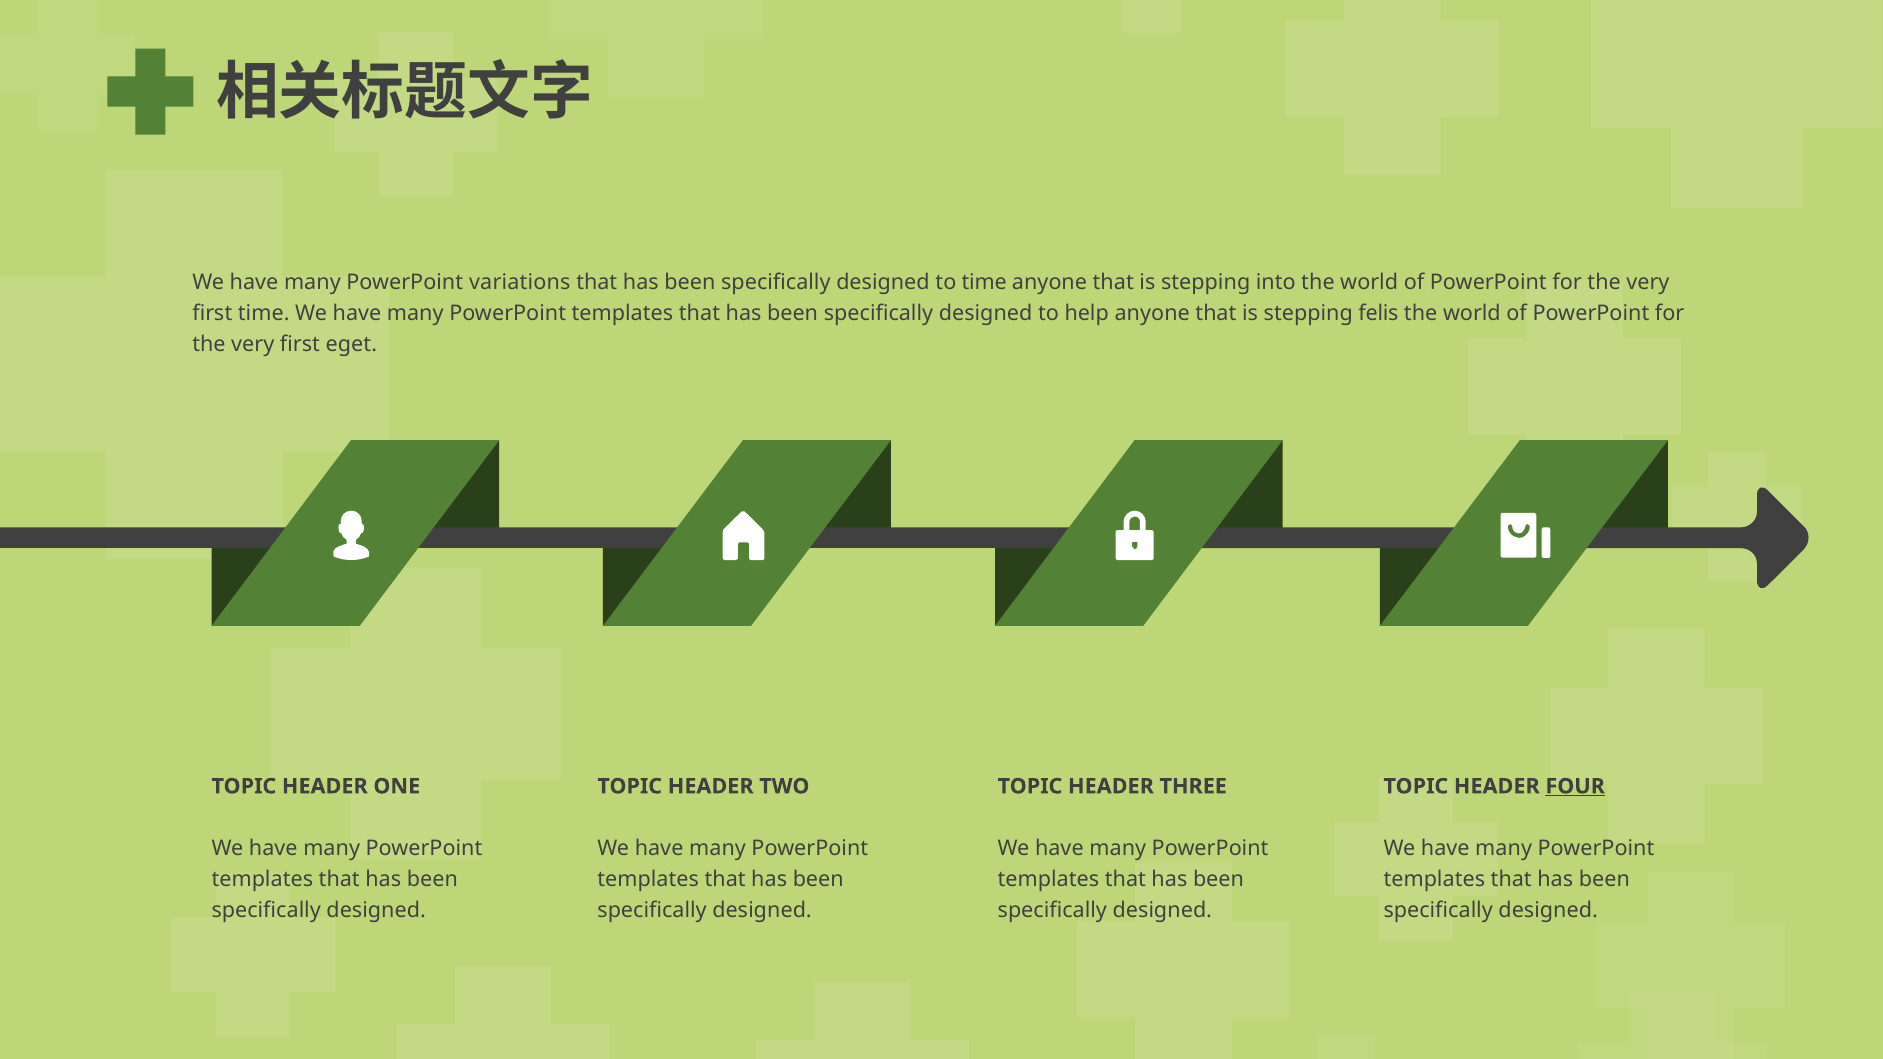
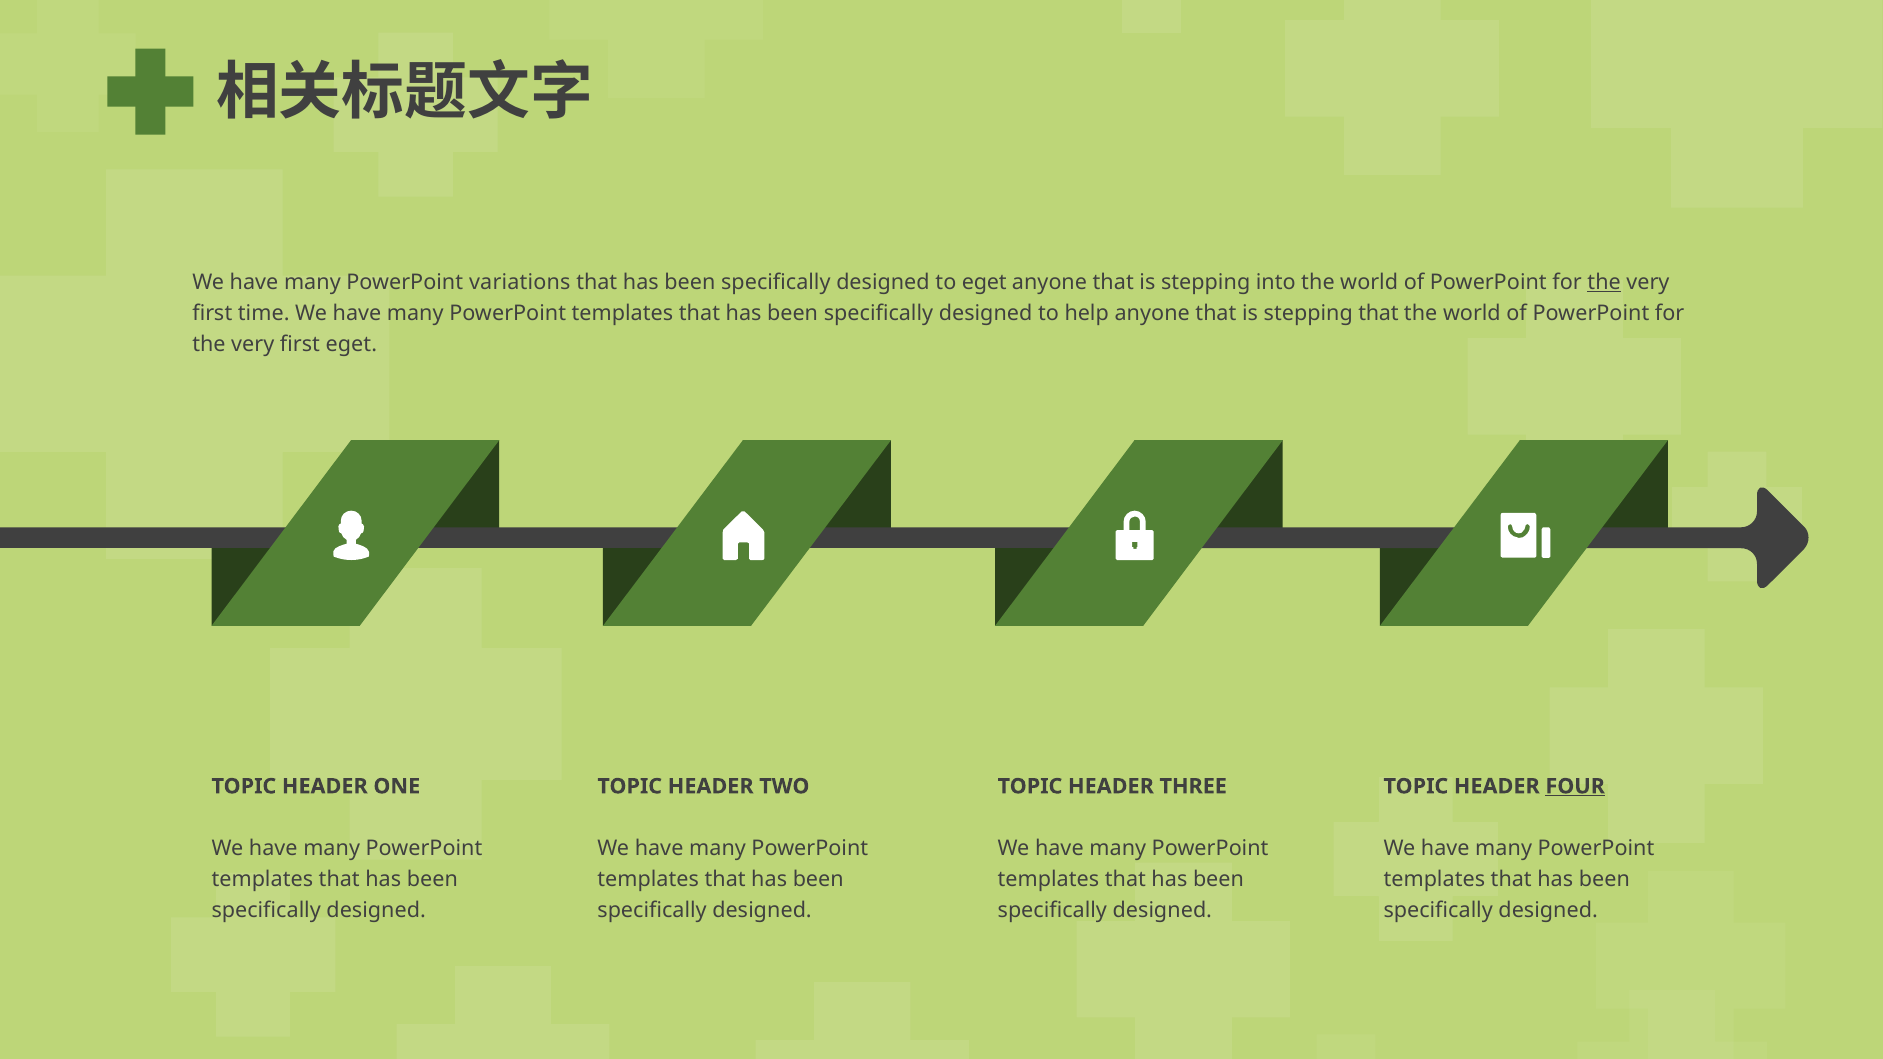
to time: time -> eget (984, 282)
the underline: none -> present (1604, 282)
stepping felis: felis -> that (1378, 313)
